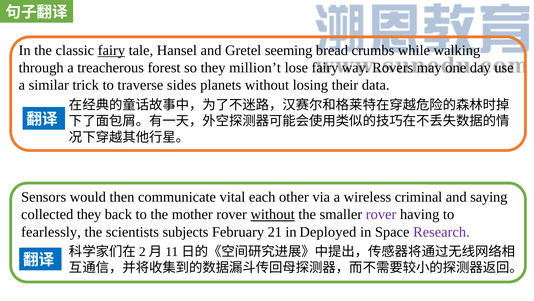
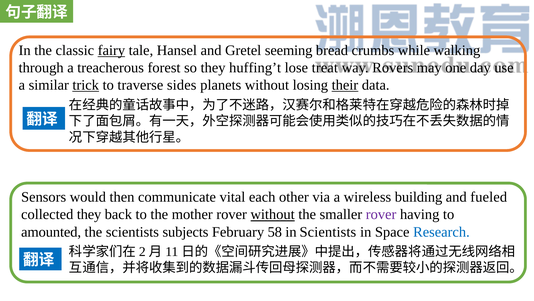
million’t: million’t -> huffing’t (255, 68)
lose fairy: fairy -> treat (325, 68)
trick underline: none -> present (86, 85)
their underline: none -> present (345, 85)
criminal: criminal -> building (419, 197)
saying: saying -> fueled (489, 197)
fearlessly: fearlessly -> amounted (51, 231)
21: 21 -> 58 (275, 231)
in Deployed: Deployed -> Scientists (328, 231)
Research colour: purple -> blue (441, 231)
